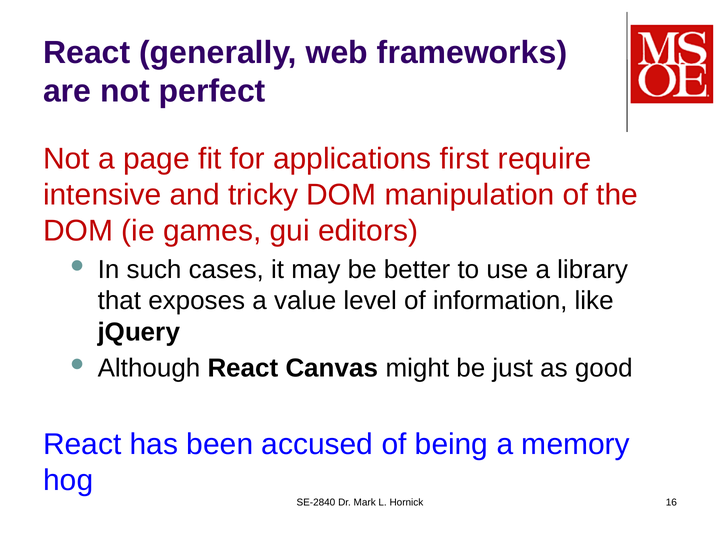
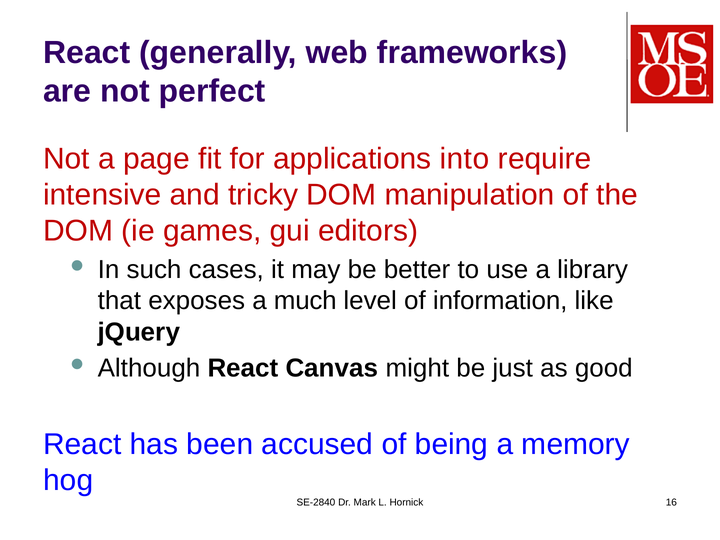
first: first -> into (465, 159)
value: value -> much (305, 301)
